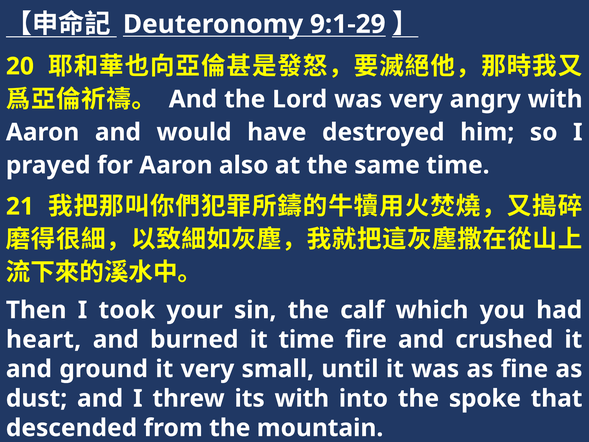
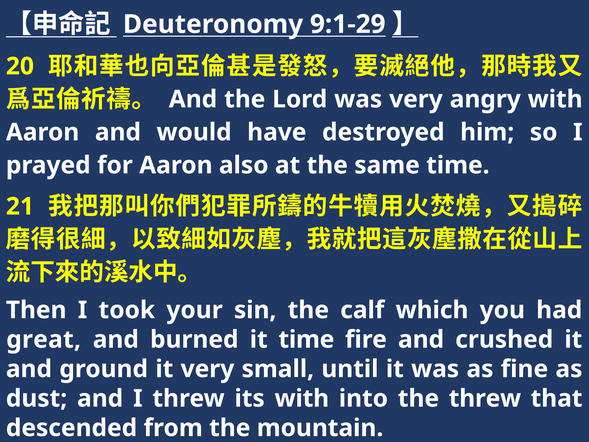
heart: heart -> great (44, 339)
the spoke: spoke -> threw (485, 398)
